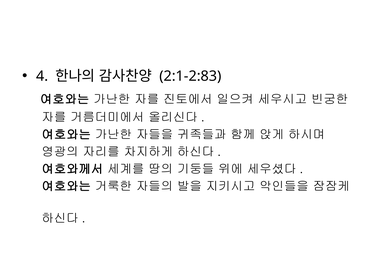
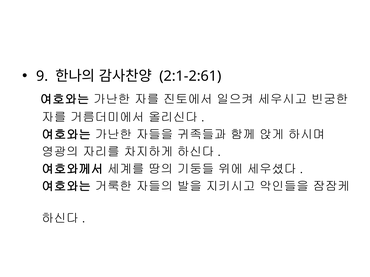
4: 4 -> 9 (42, 76)
2:1-2:83: 2:1-2:83 -> 2:1-2:61 (190, 76)
